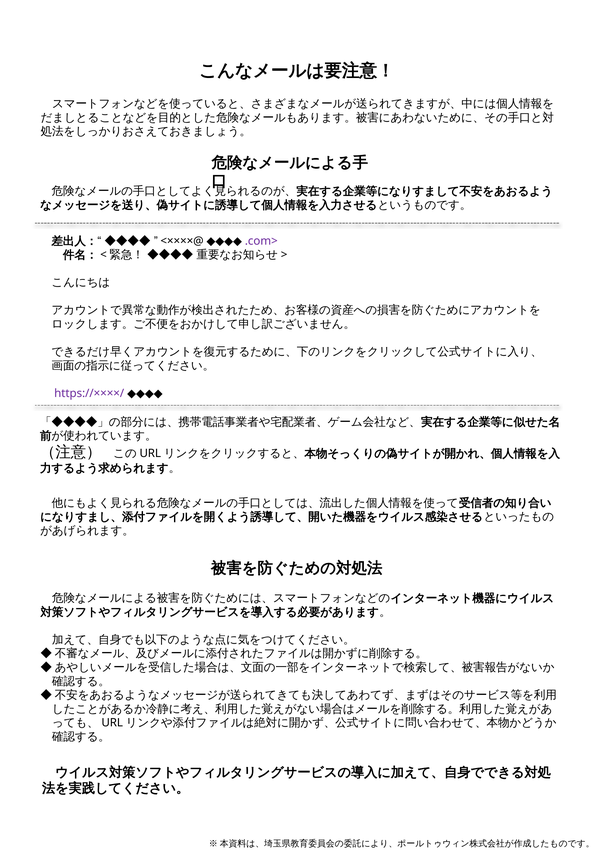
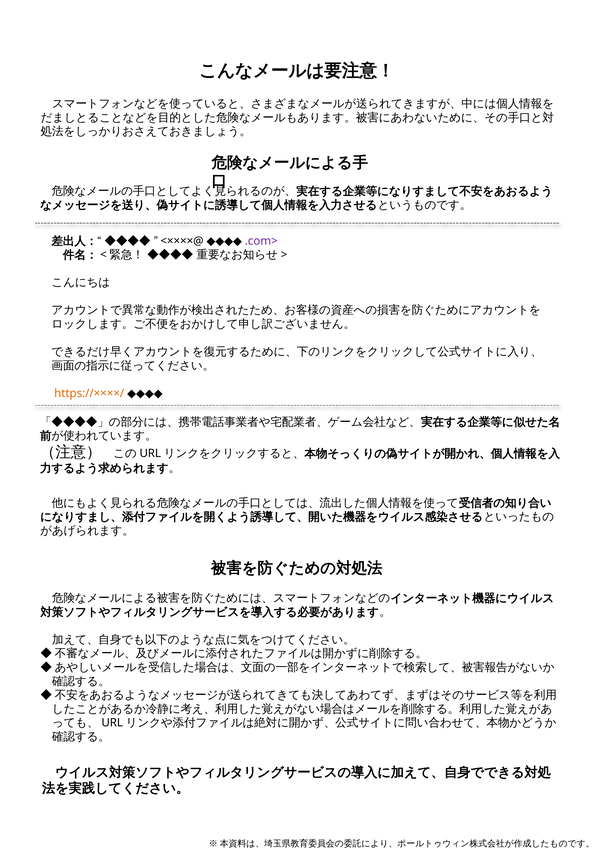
https://××××/ colour: purple -> orange (89, 393)
